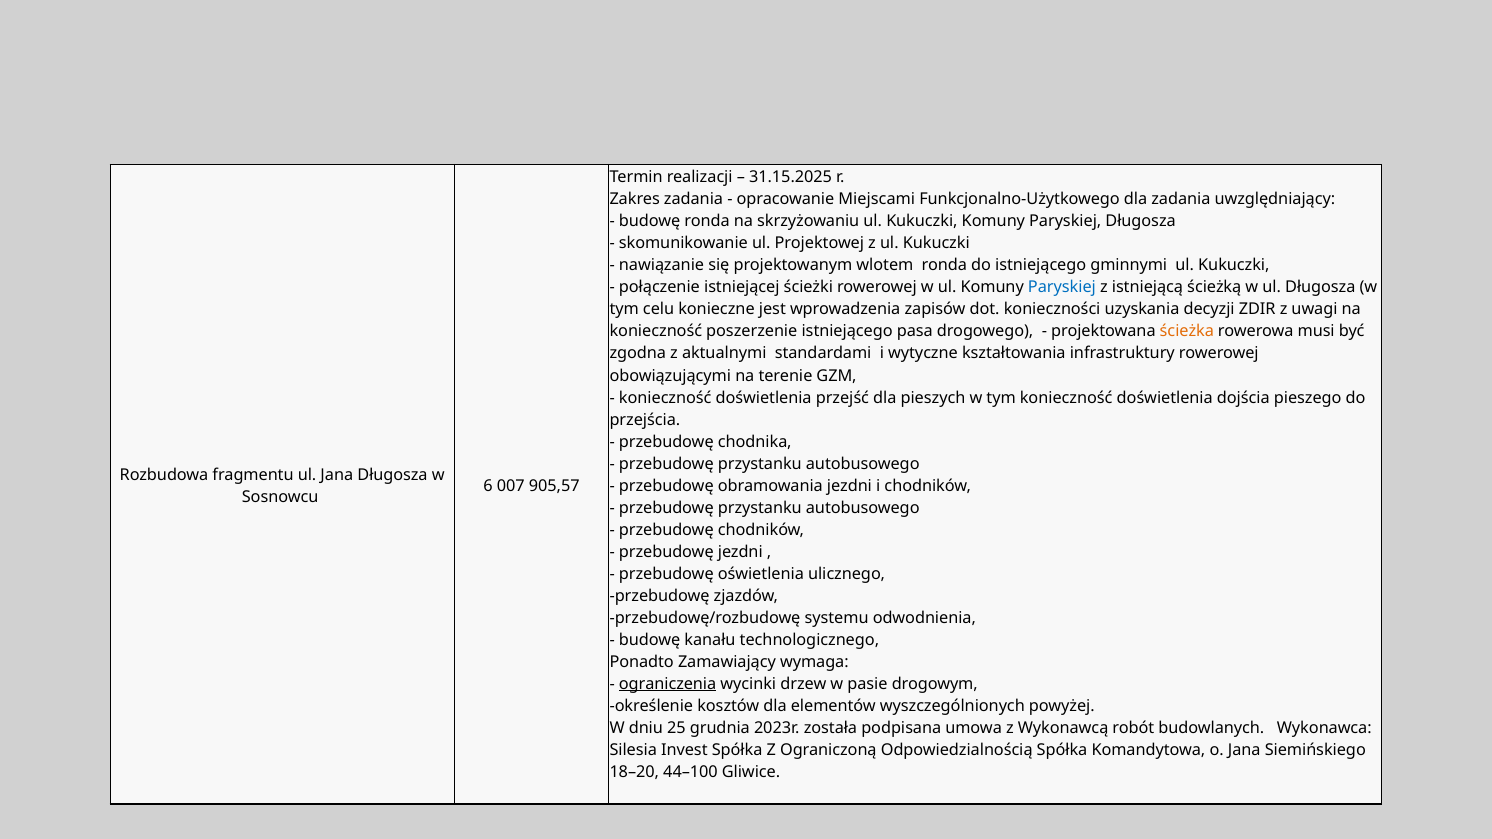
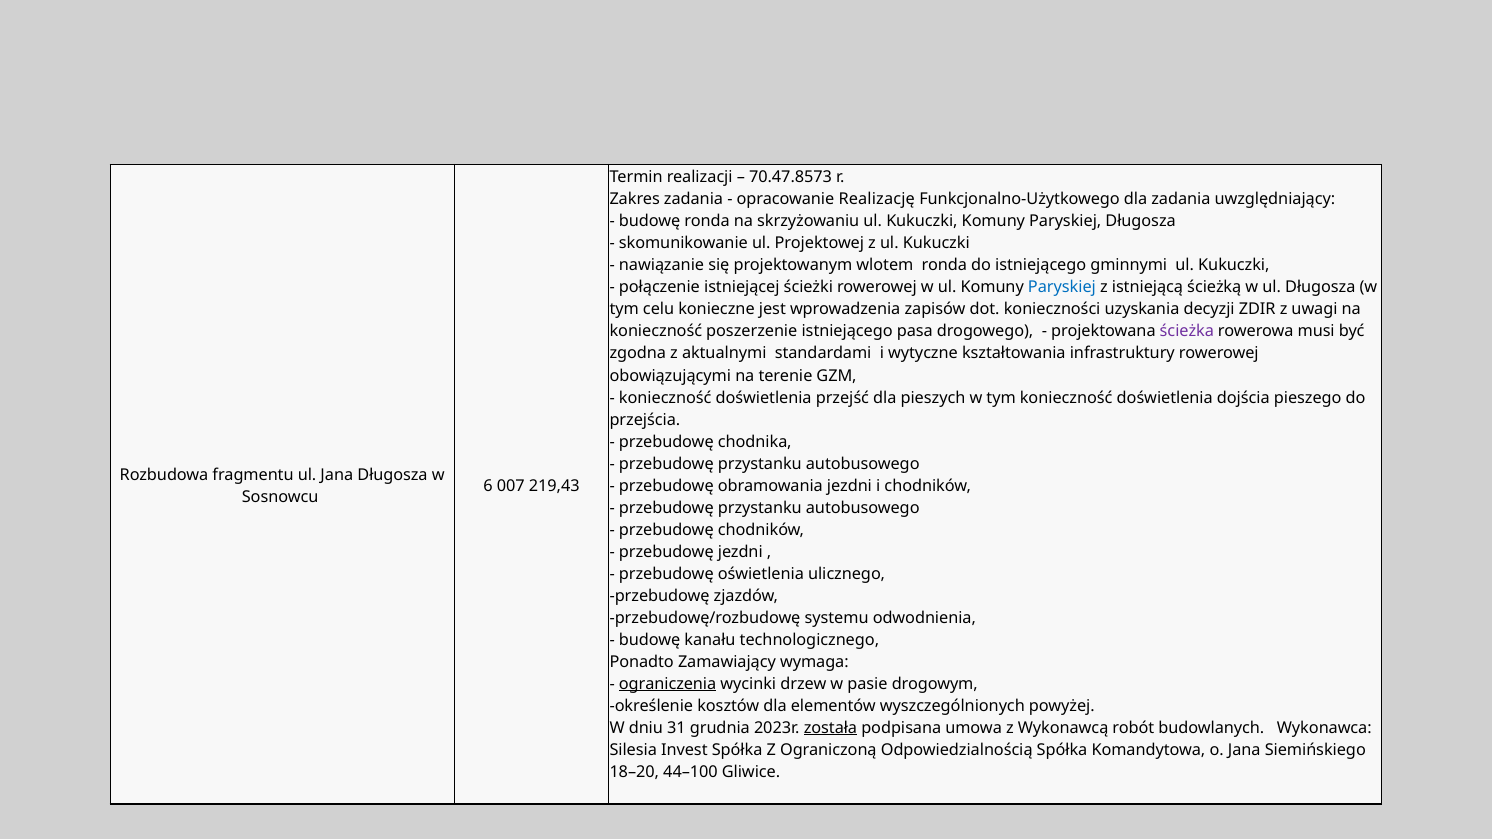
31.15.2025: 31.15.2025 -> 70.47.8573 (791, 177)
Miejscami: Miejscami -> Realizację (877, 200)
ścieżka colour: orange -> purple (1187, 332)
905,57: 905,57 -> 219,43 (554, 486)
25: 25 -> 31 (676, 728)
została underline: none -> present (830, 728)
